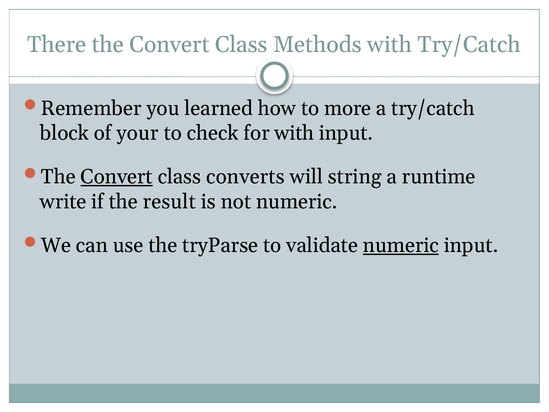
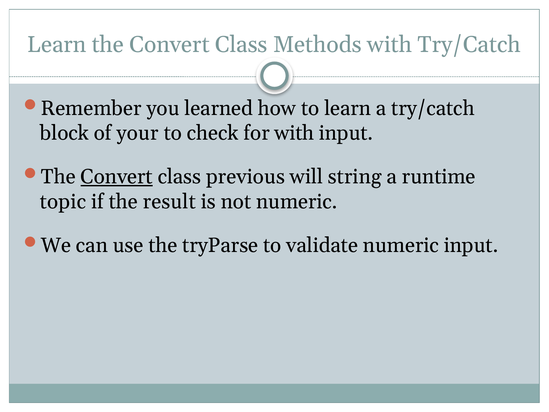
There: There -> Learn (57, 44)
to more: more -> learn (348, 108)
converts: converts -> previous (246, 177)
write: write -> topic (63, 201)
numeric underline: present -> none (401, 245)
